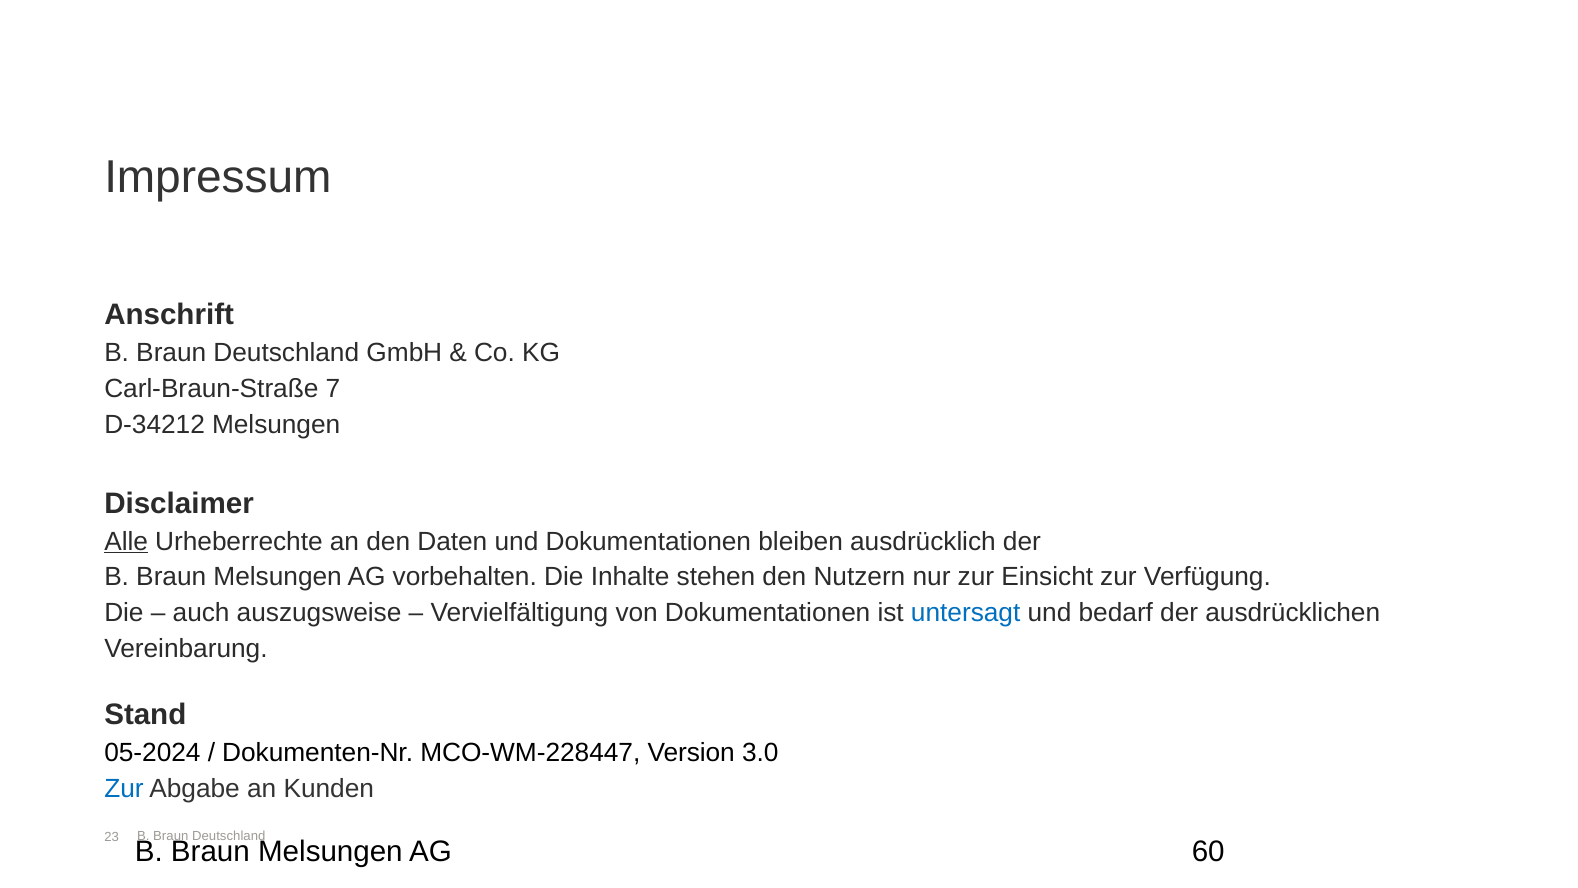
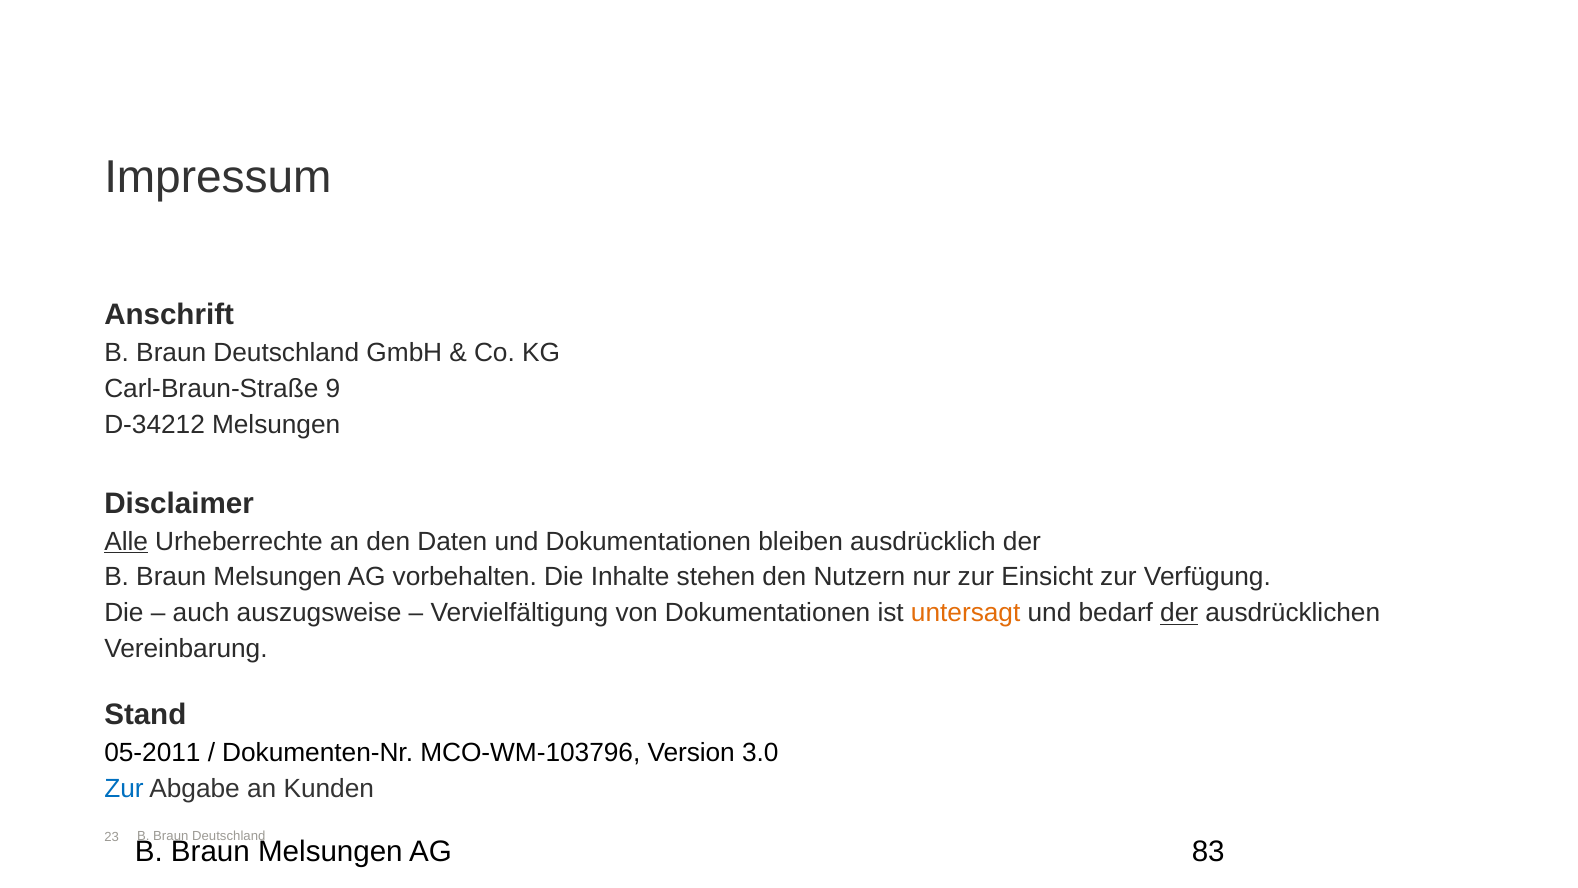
7: 7 -> 9 (333, 388)
untersagt colour: blue -> orange (966, 613)
der underline: none -> present (1179, 613)
05-2024: 05-2024 -> 05-2011 (152, 752)
MCO-WM-228447: MCO-WM-228447 -> MCO-WM-103796 (530, 752)
60: 60 -> 83 (1208, 851)
